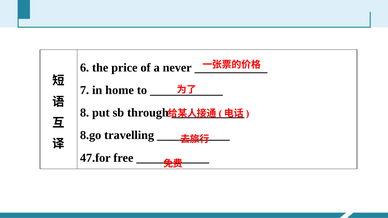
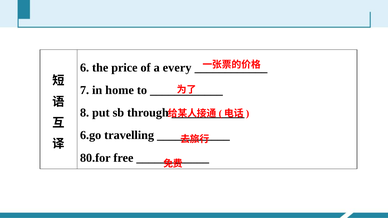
never: never -> every (177, 68)
8.go: 8.go -> 6.go (91, 135)
47.for: 47.for -> 80.for (95, 158)
